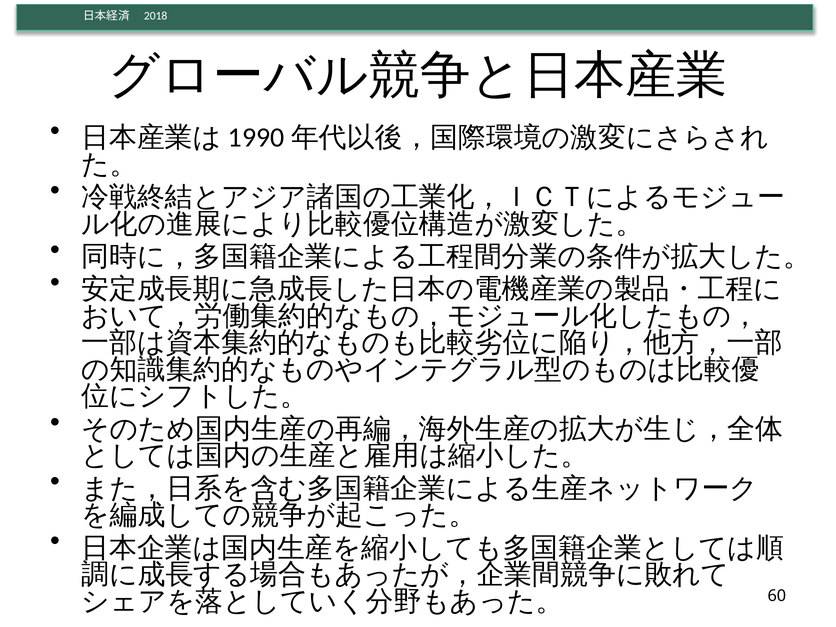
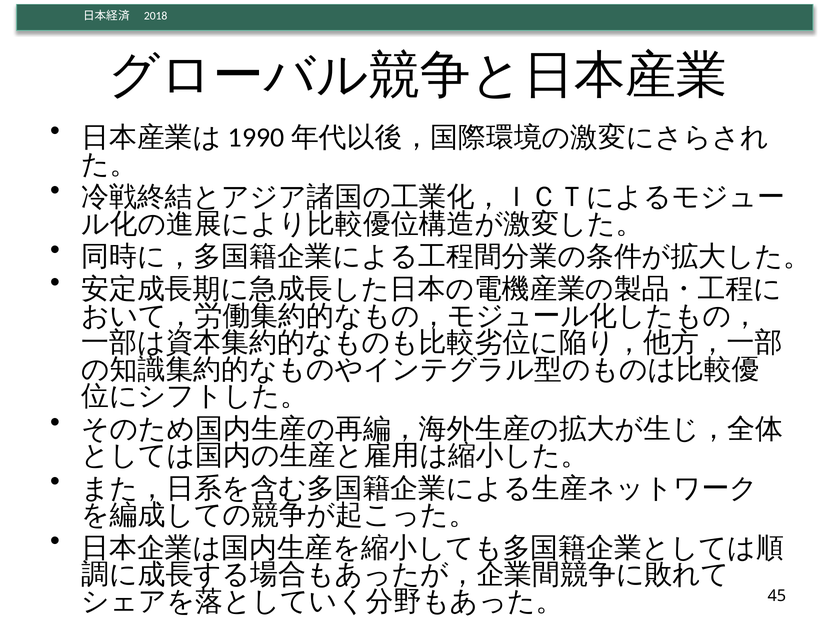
60: 60 -> 45 (777, 596)
